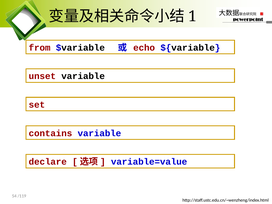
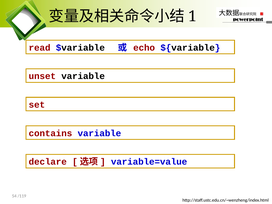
from: from -> read (40, 48)
